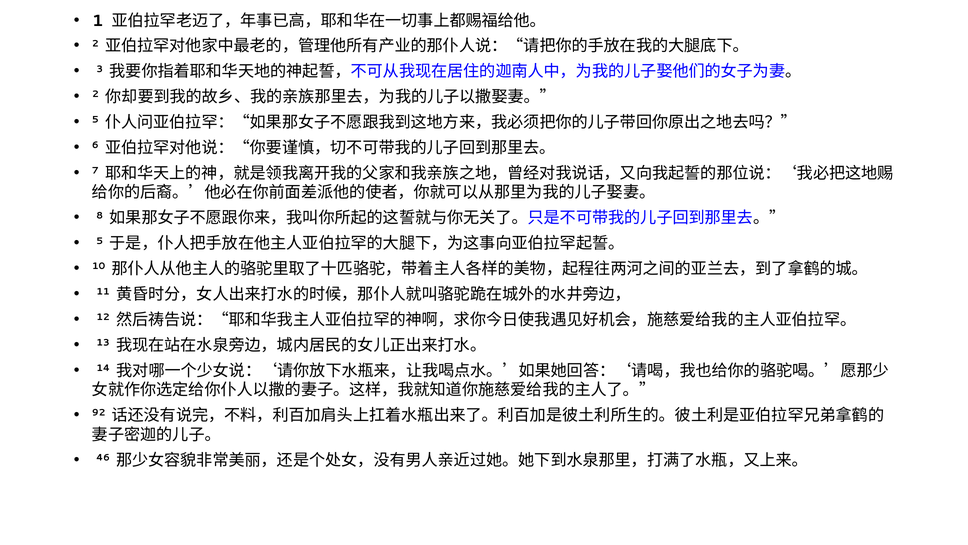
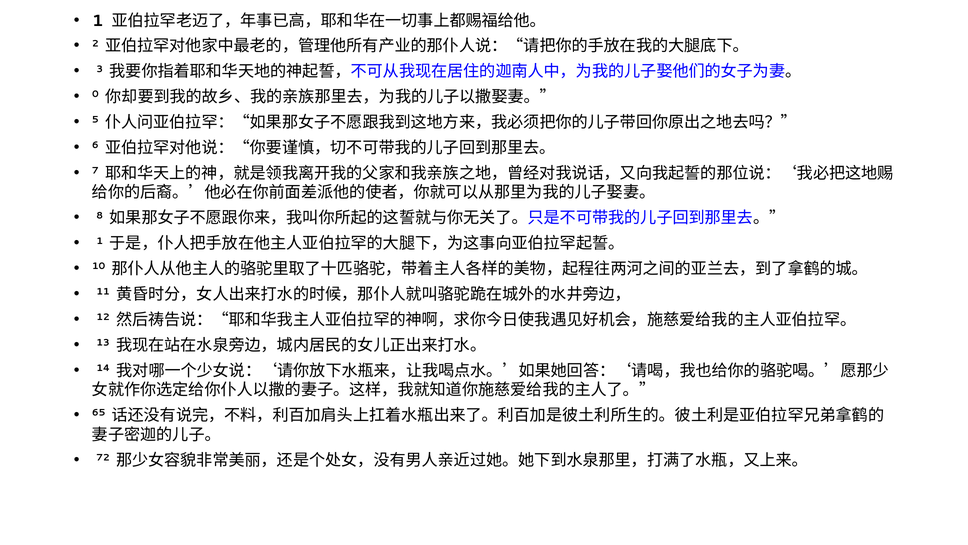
2: 2 -> 0 (95, 94)
5: 5 -> 1 (100, 241)
92: 92 -> 65 (99, 412)
46: 46 -> 72 (103, 457)
